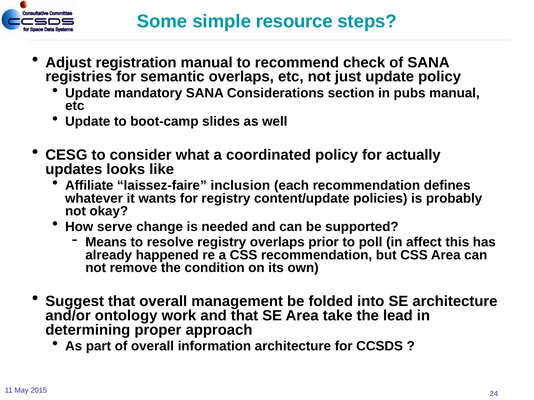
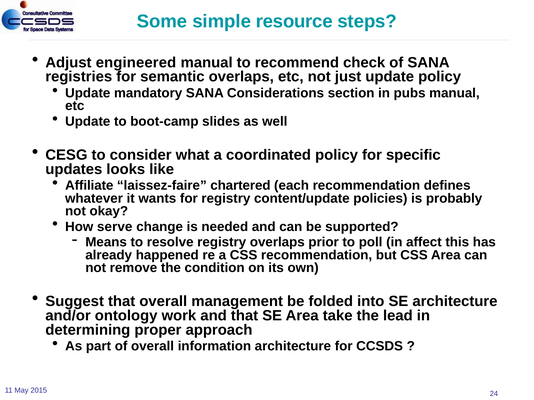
registration: registration -> engineered (136, 63)
actually: actually -> specific (413, 155)
inclusion: inclusion -> chartered (240, 186)
